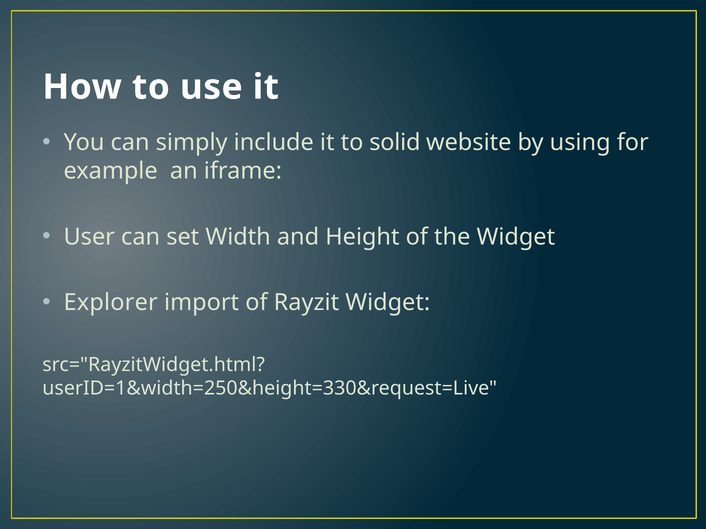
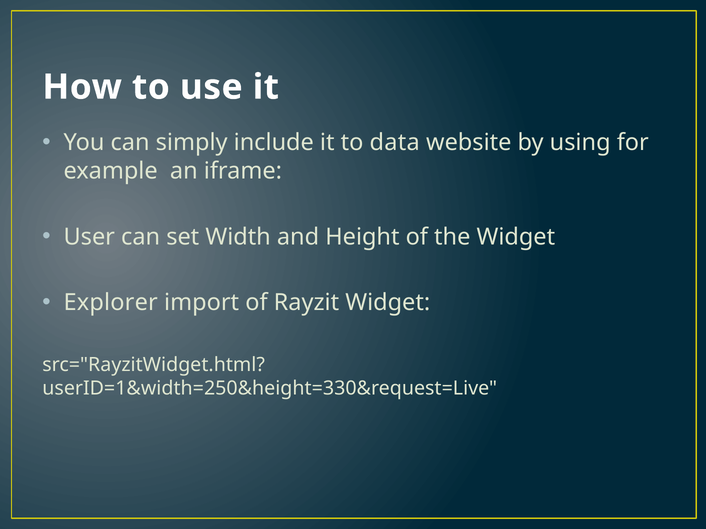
solid: solid -> data (395, 143)
